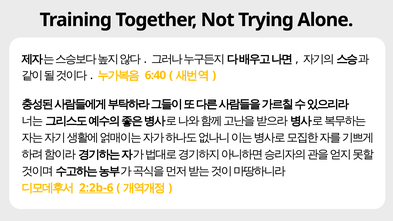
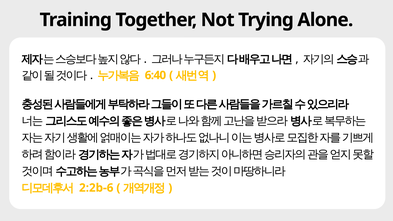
2:2b-6 underline: present -> none (96, 188)
